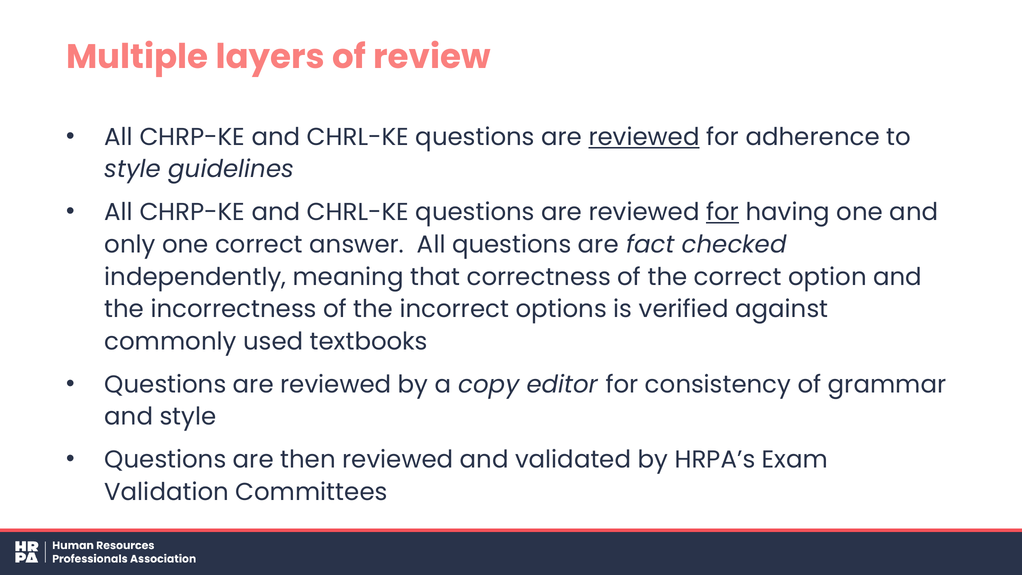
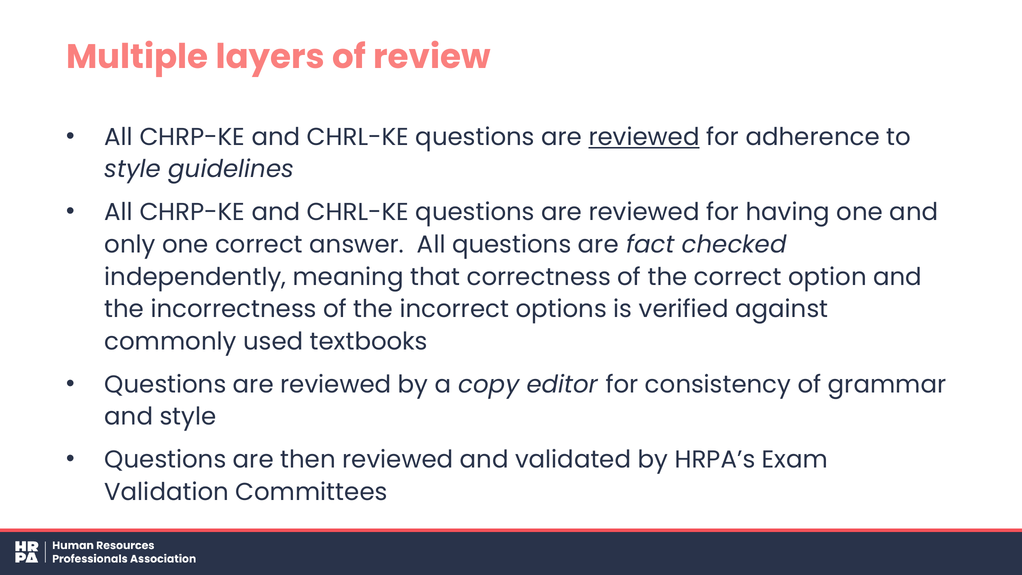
for underline: present -> none (723, 212)
